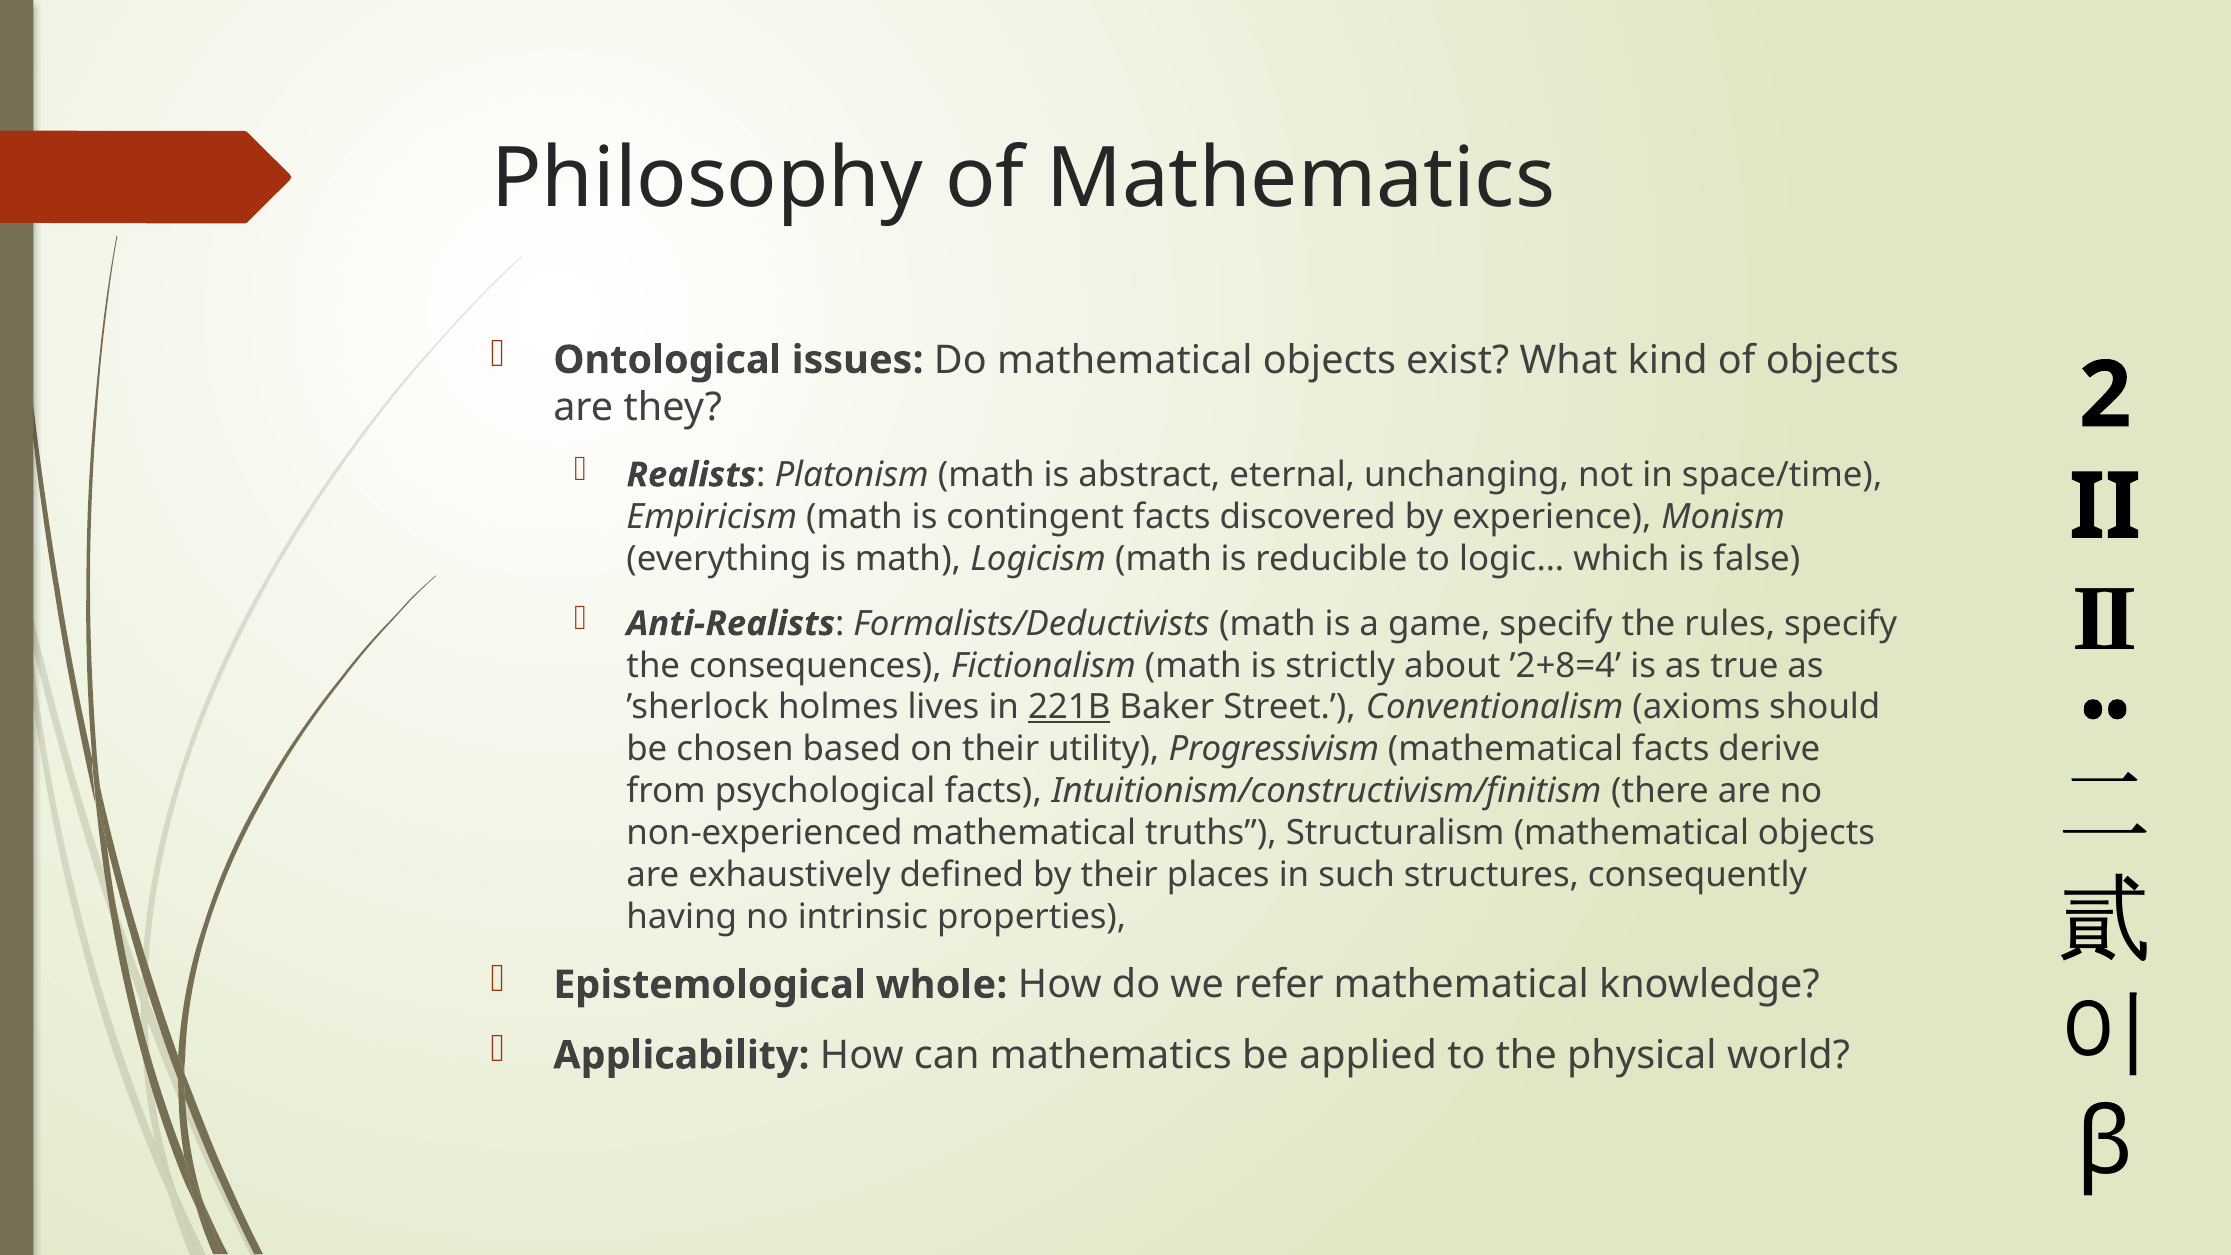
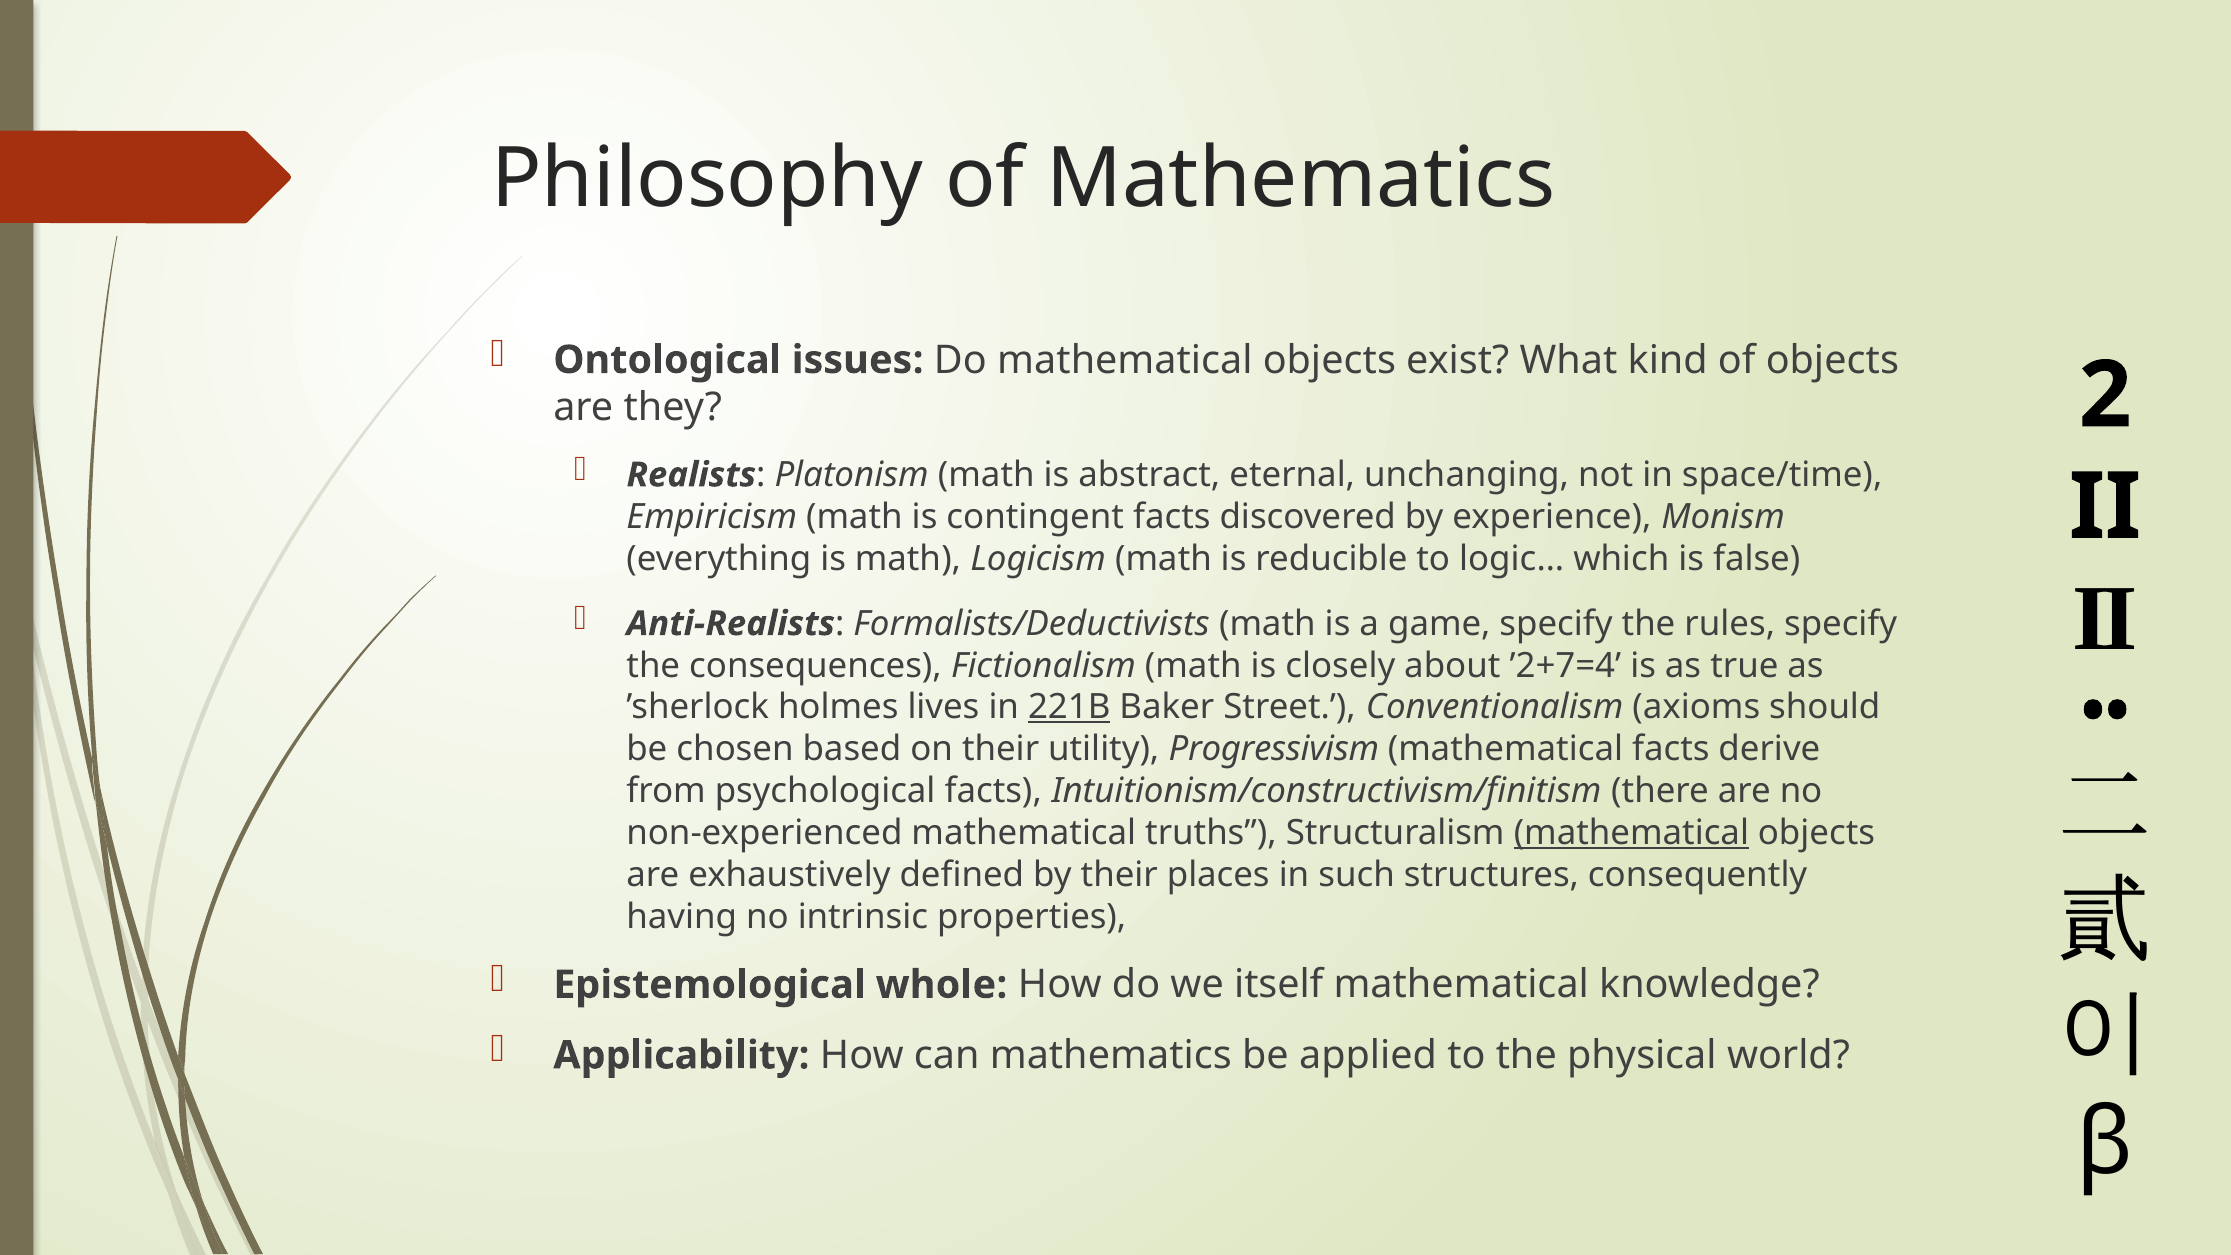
strictly: strictly -> closely (1340, 666)
’2+8=4: ’2+8=4 -> ’2+7=4 (1565, 666)
mathematical underline: none -> present (1631, 833)
refer: refer -> itself (1279, 985)
